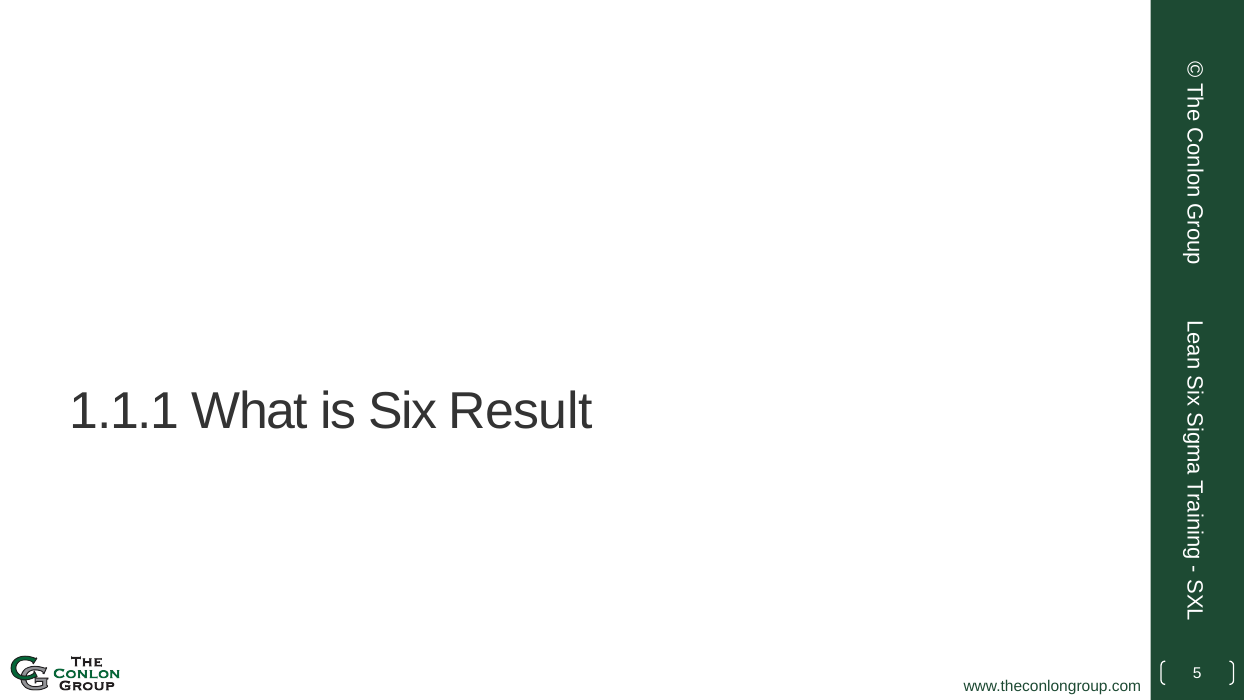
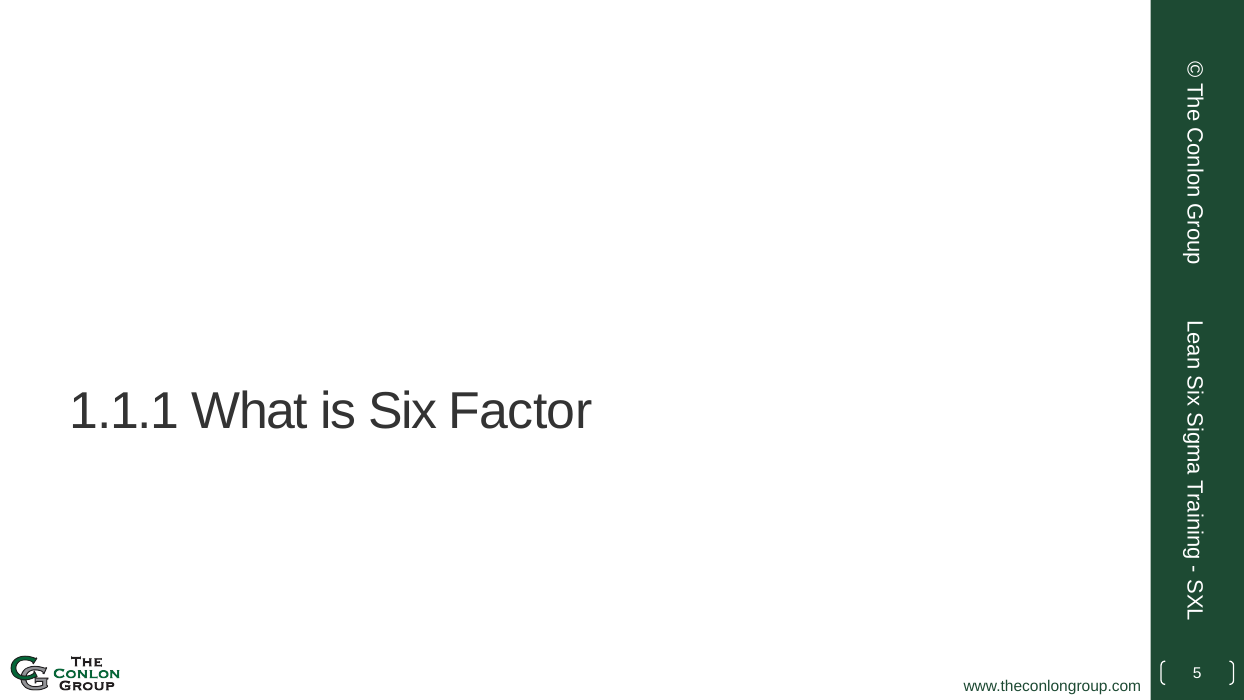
Result: Result -> Factor (520, 411)
